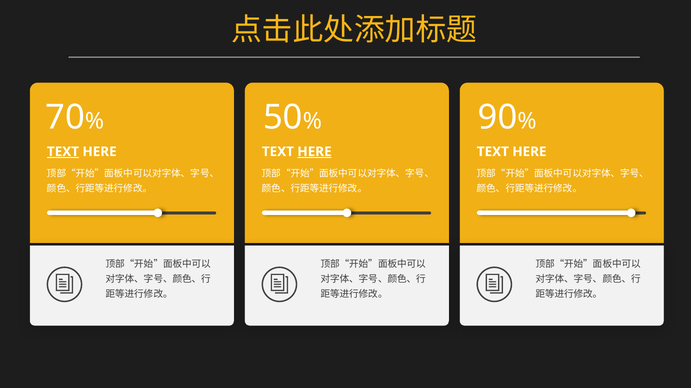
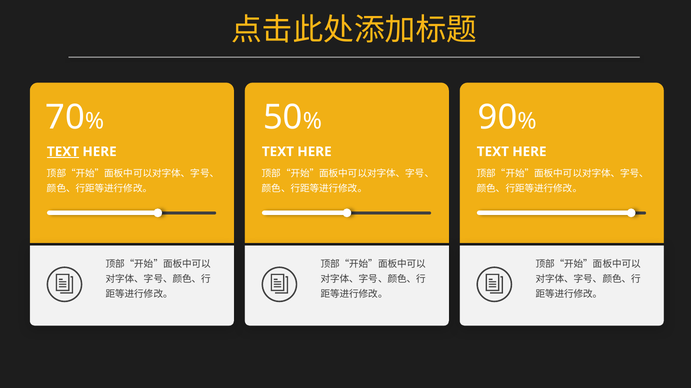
HERE underline: present -> none (314, 152)
